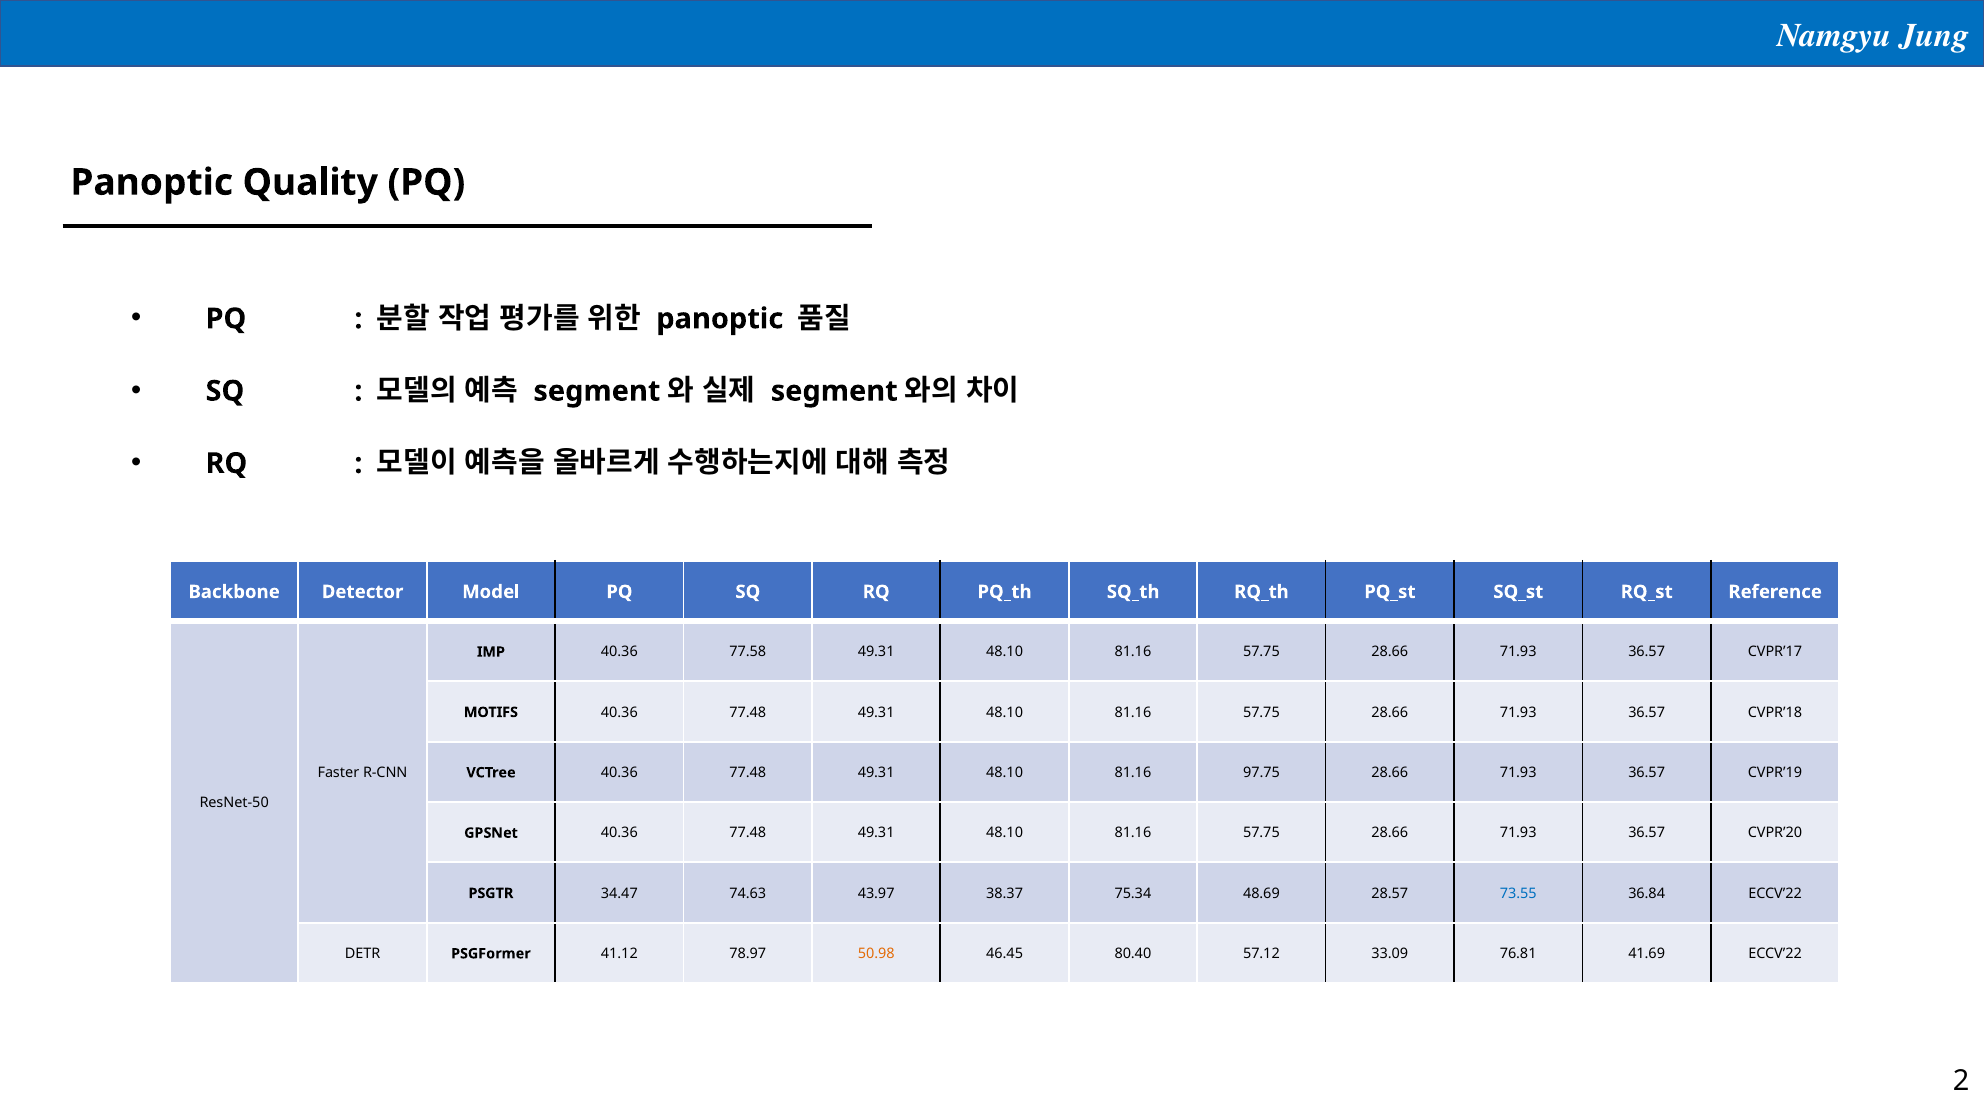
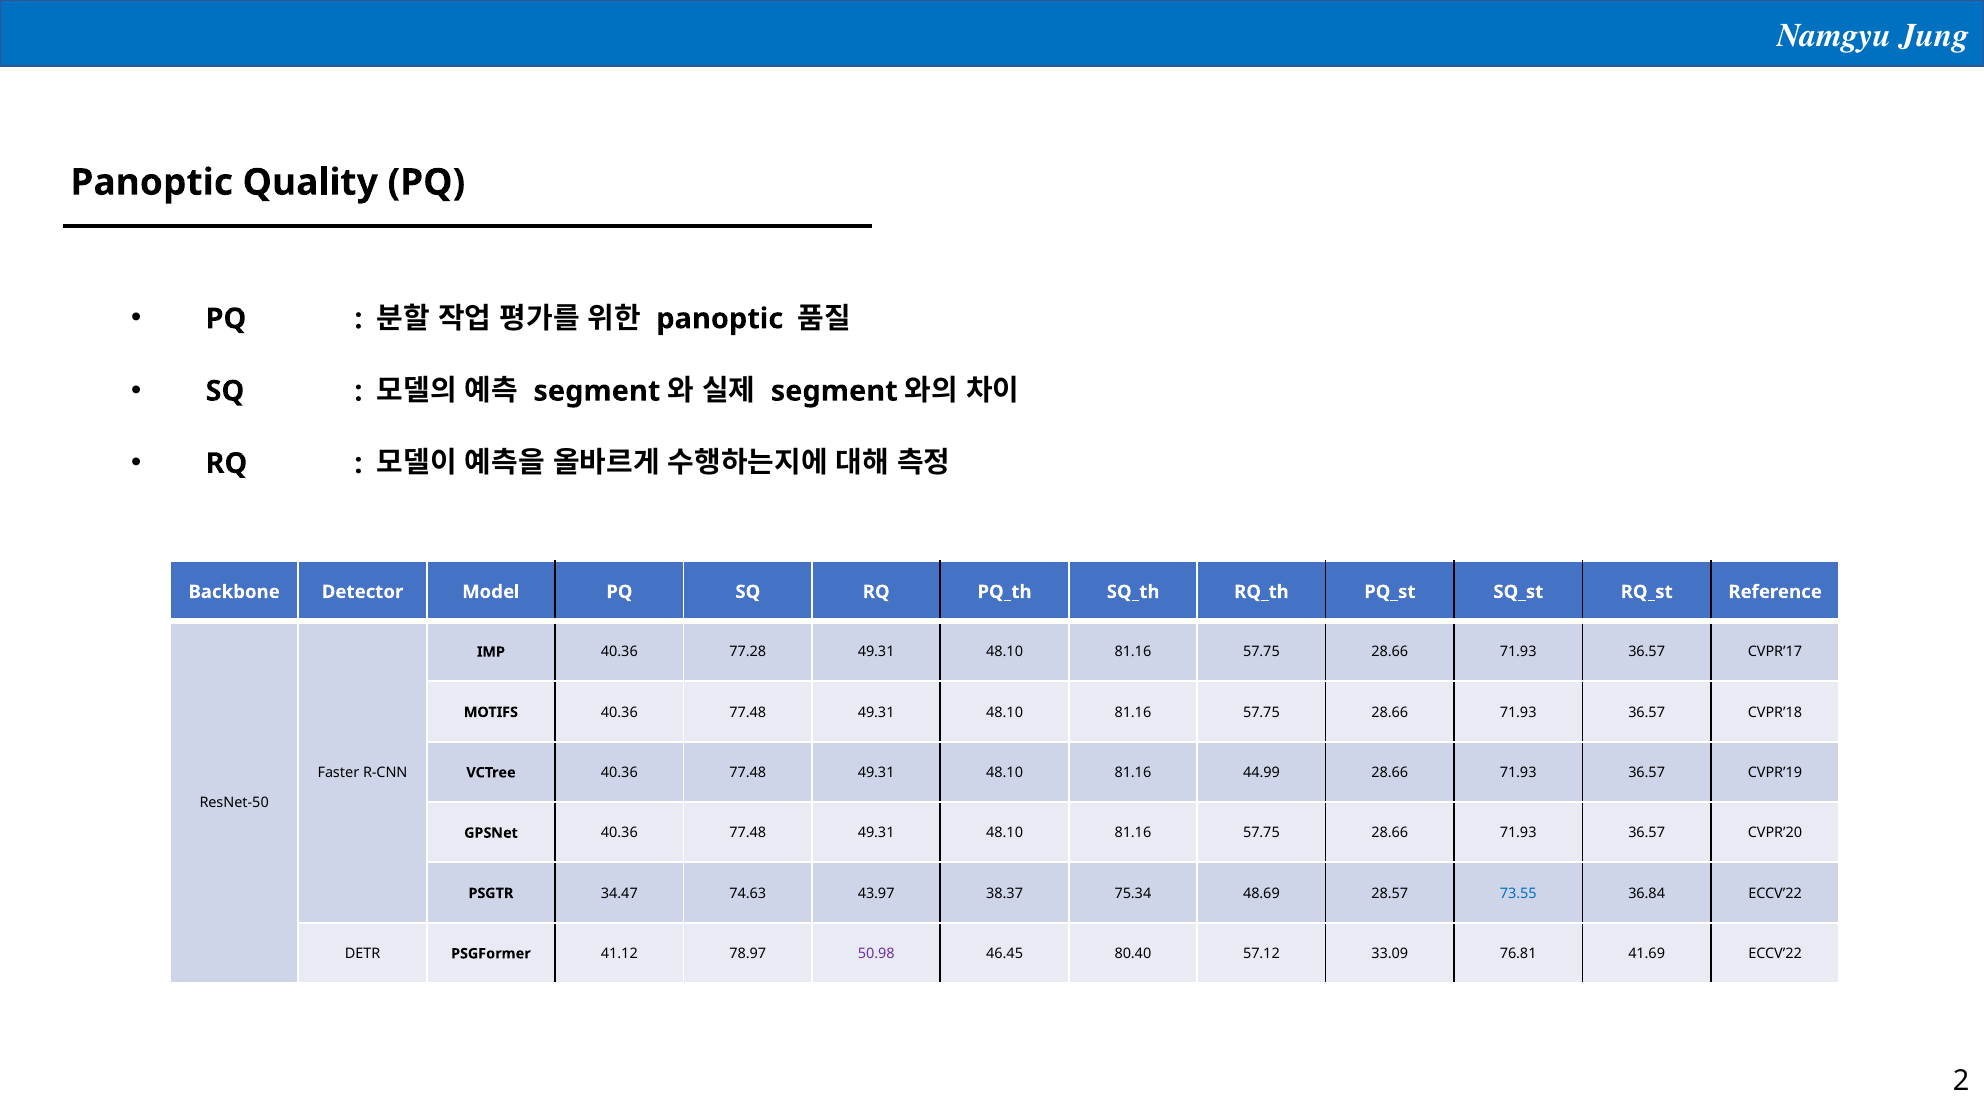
77.58: 77.58 -> 77.28 (748, 652)
97.75: 97.75 -> 44.99 (1261, 773)
50.98 colour: orange -> purple (876, 954)
